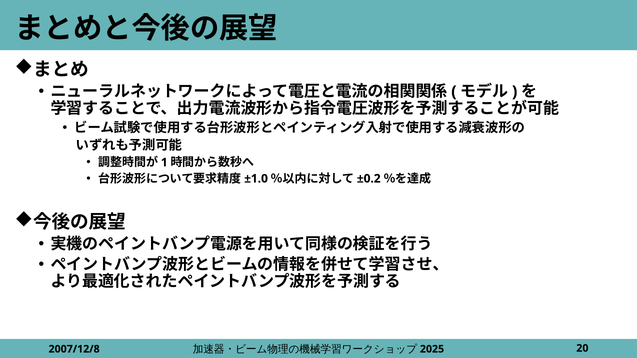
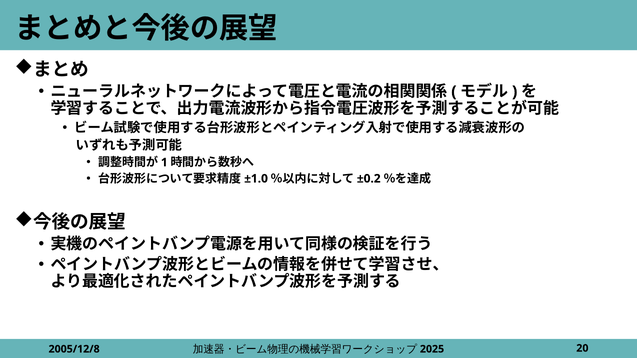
2007/12/8: 2007/12/8 -> 2005/12/8 (74, 349)
